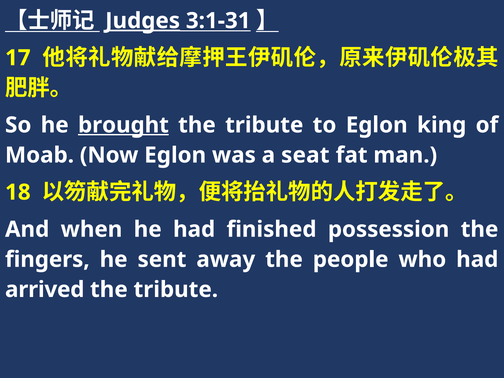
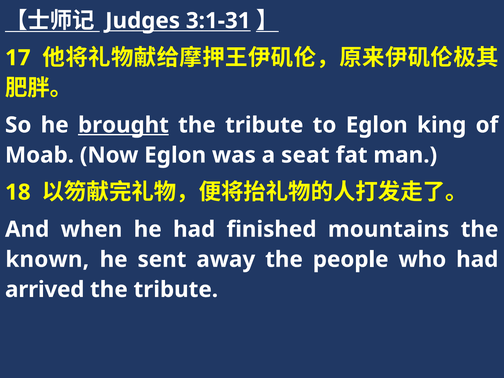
Judges underline: present -> none (143, 21)
possession: possession -> mountains (389, 229)
fingers: fingers -> known (47, 259)
